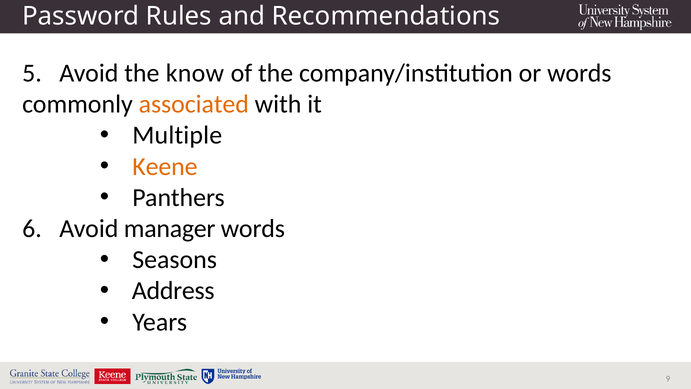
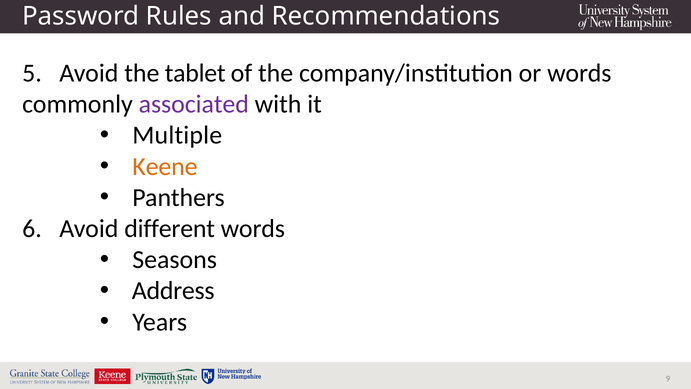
know: know -> tablet (195, 73)
associated colour: orange -> purple (194, 104)
manager: manager -> different (170, 229)
